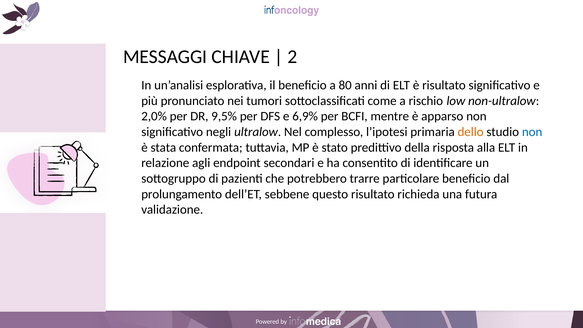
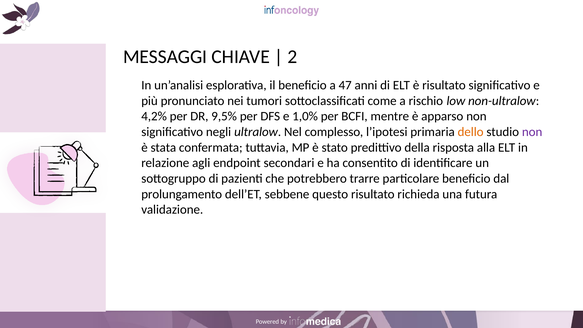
80: 80 -> 47 (345, 85)
2,0%: 2,0% -> 4,2% (154, 116)
6,9%: 6,9% -> 1,0% (305, 116)
non colour: blue -> purple (532, 132)
